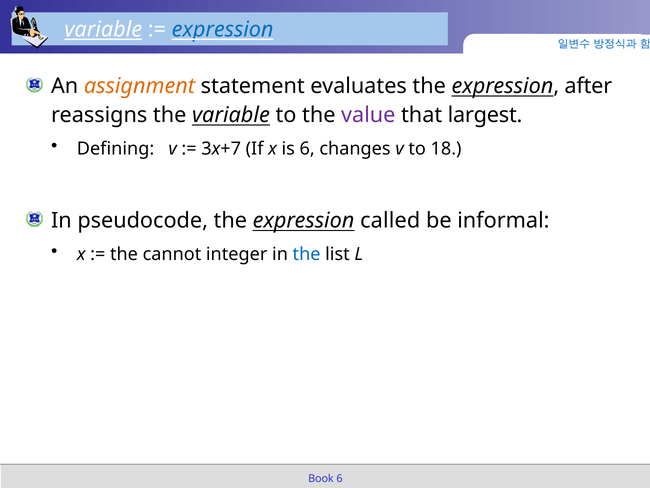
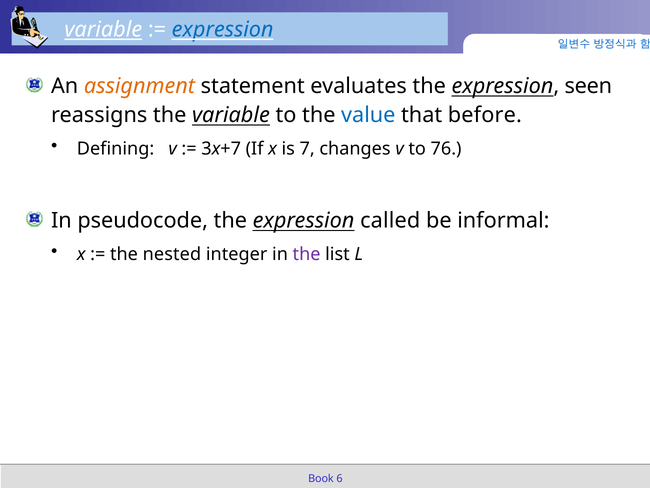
after: after -> seen (588, 86)
value colour: purple -> blue (368, 115)
largest: largest -> before (485, 115)
is 6: 6 -> 7 (307, 148)
18: 18 -> 76 (446, 148)
cannot: cannot -> nested (172, 254)
the colour: blue -> purple (307, 254)
